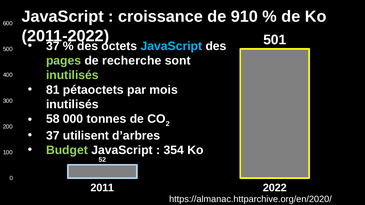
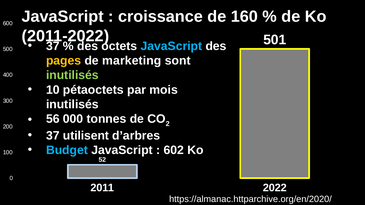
910: 910 -> 160 (244, 17)
pages colour: light green -> yellow (64, 61)
recherche: recherche -> marketing (132, 61)
81: 81 -> 10 (53, 90)
58: 58 -> 56 (53, 119)
Budget colour: light green -> light blue (67, 150)
354: 354 -> 602 (174, 150)
